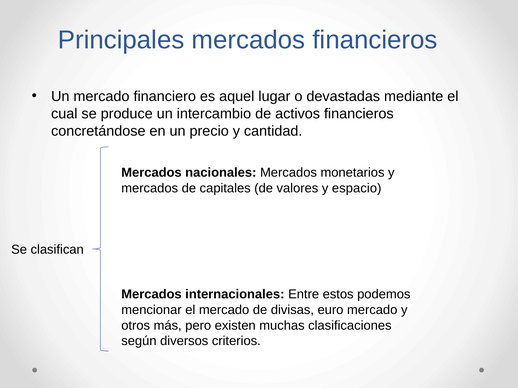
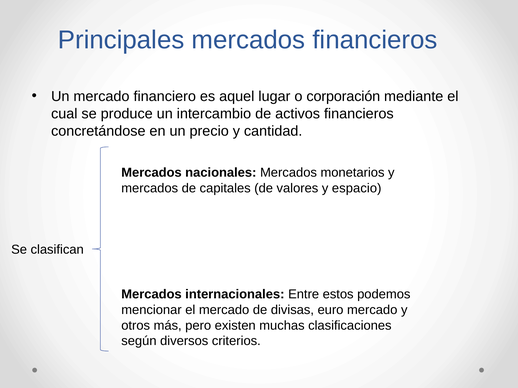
devastadas: devastadas -> corporación (343, 97)
